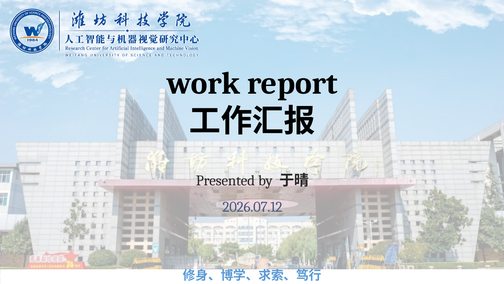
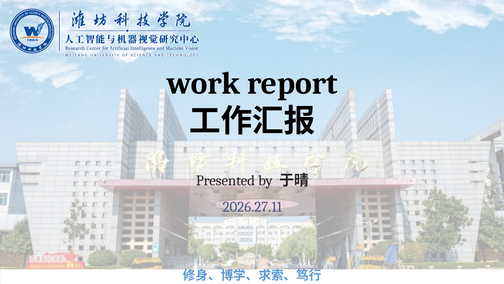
2026.07.12: 2026.07.12 -> 2026.27.11 (252, 207)
